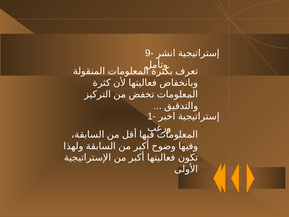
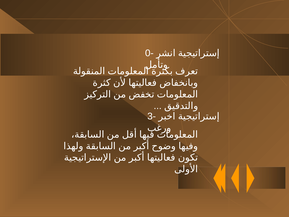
9-: 9- -> 0- (149, 53)
1-: 1- -> 3- (152, 116)
